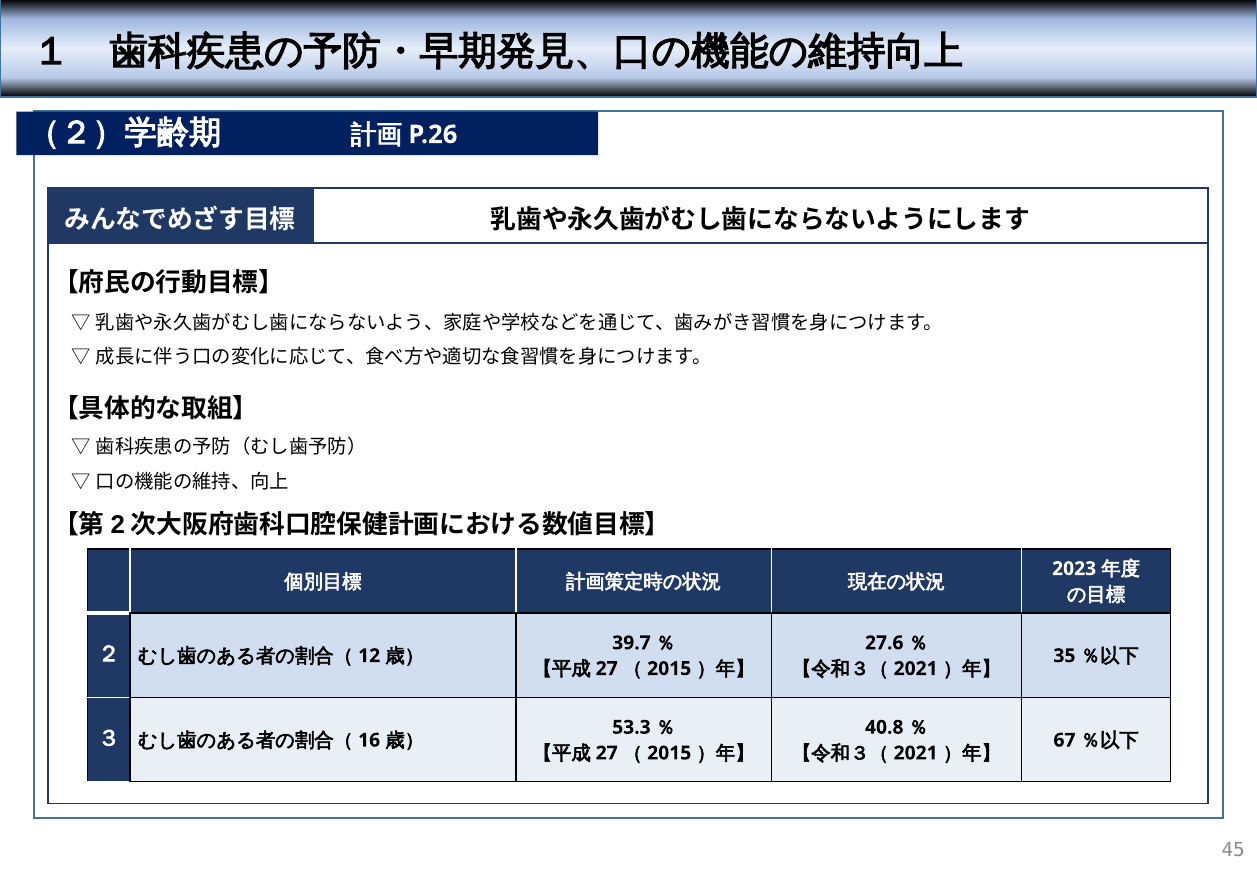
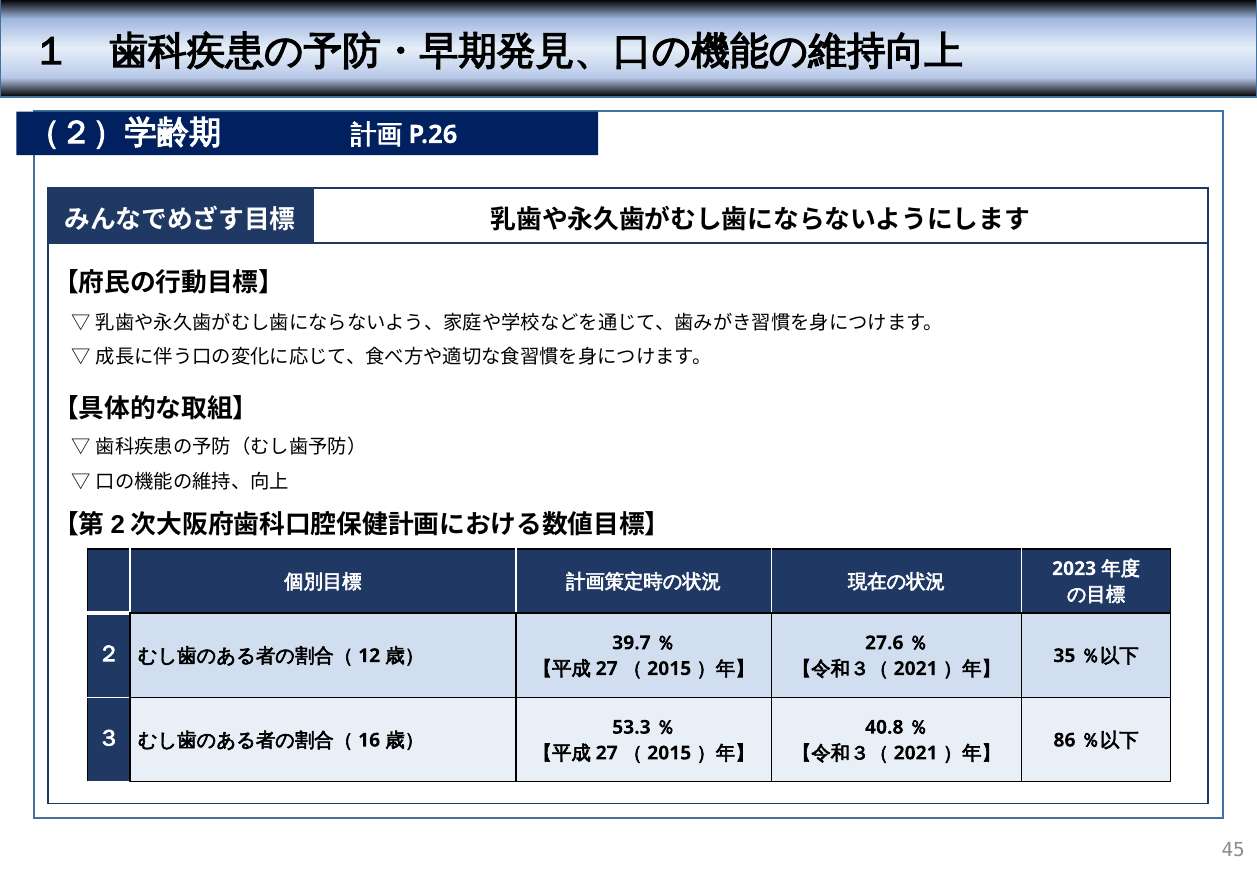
67: 67 -> 86 (1064, 740)
